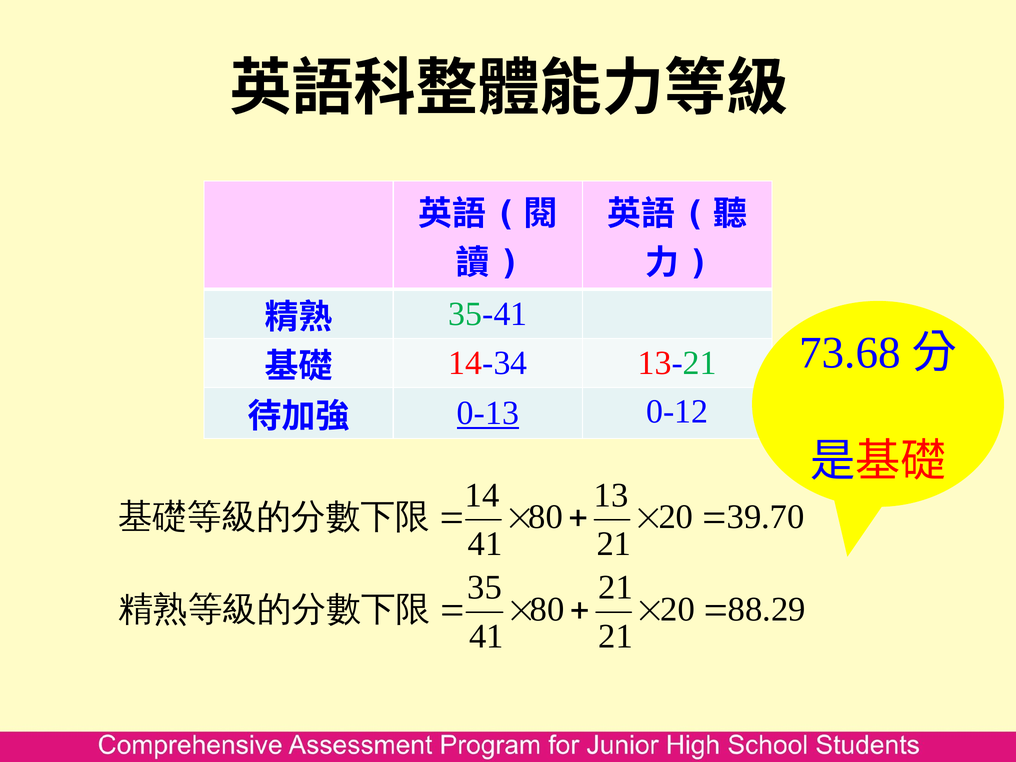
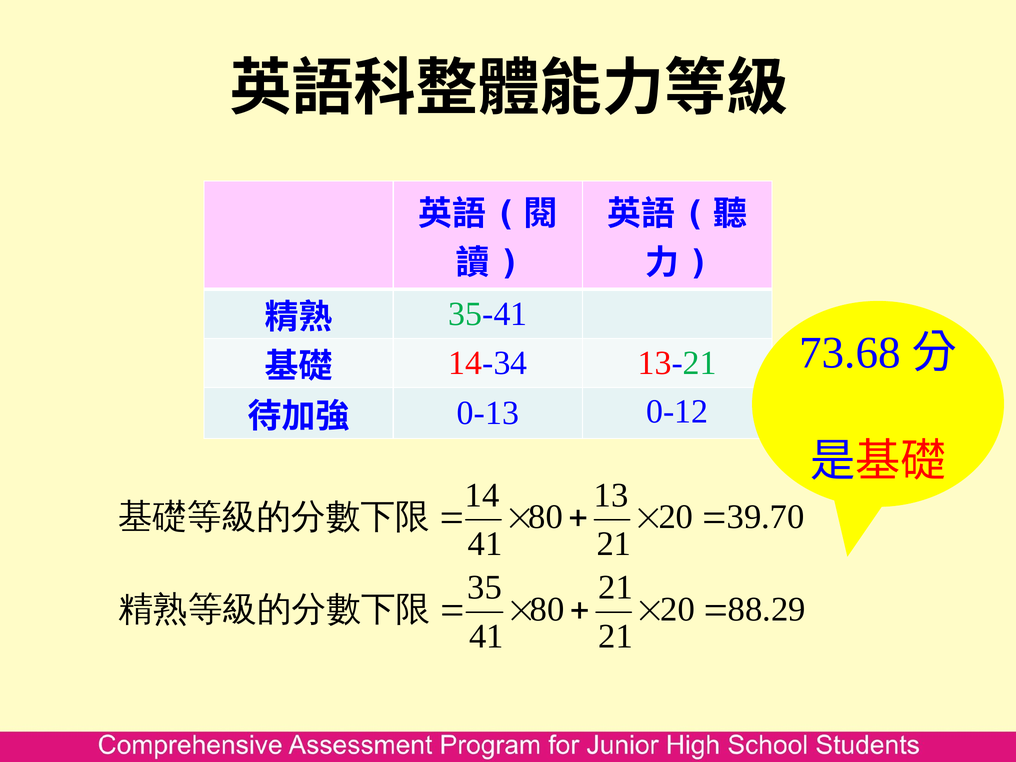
0-13 underline: present -> none (488, 413)
